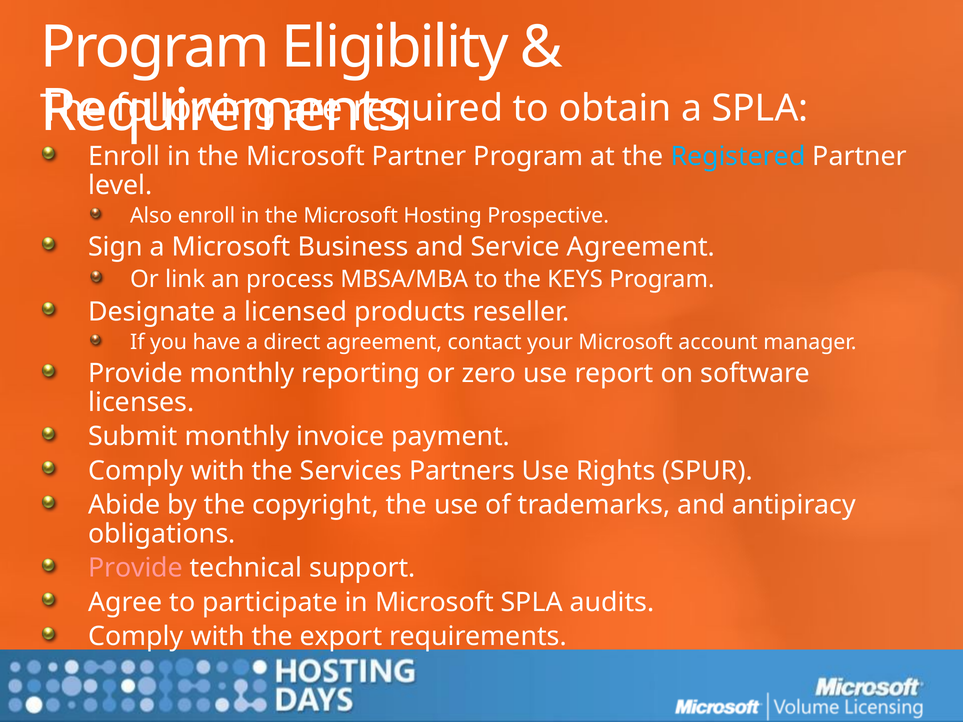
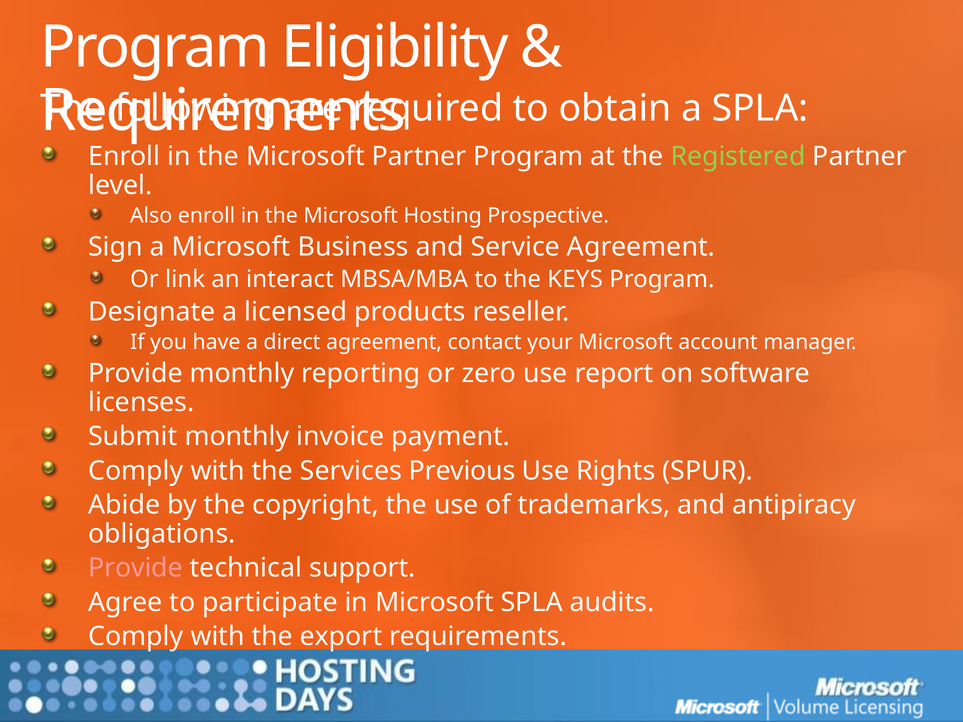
Registered colour: light blue -> light green (738, 156)
process: process -> interact (290, 279)
Partners: Partners -> Previous (462, 471)
